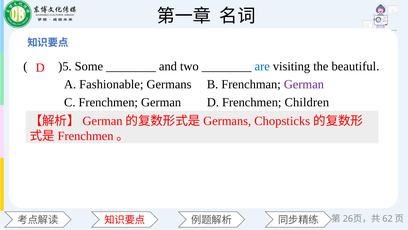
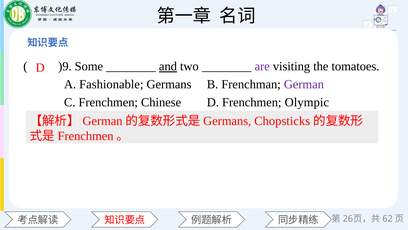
)5: )5 -> )9 (65, 66)
and underline: none -> present (168, 66)
are colour: blue -> purple (262, 66)
beautiful: beautiful -> tomatoes (355, 66)
Frenchmen German: German -> Chinese (161, 102)
Children: Children -> Olympic (307, 102)
